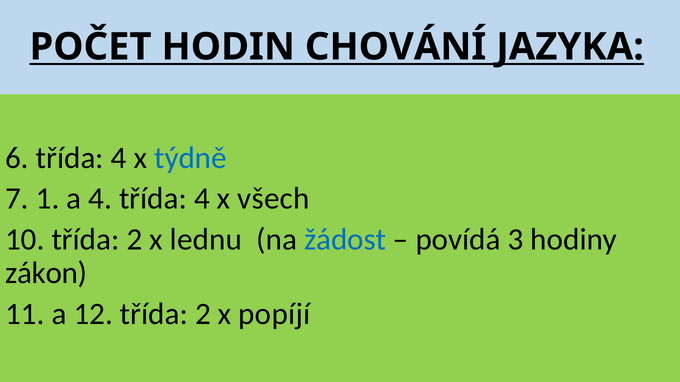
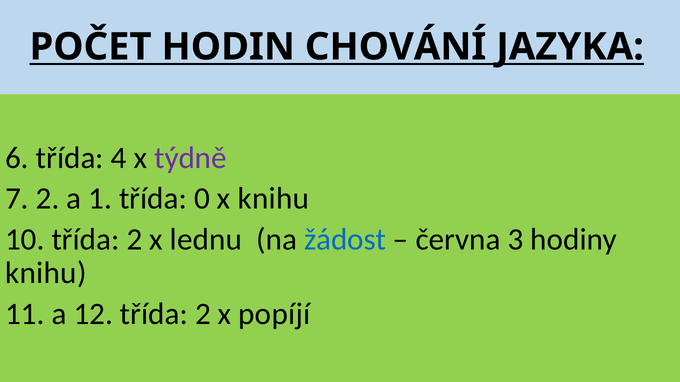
týdně colour: blue -> purple (190, 158)
7 1: 1 -> 2 (48, 199)
a 4: 4 -> 1 (100, 199)
4: 4 -> 0 (202, 199)
x všech: všech -> knihu (273, 199)
povídá: povídá -> června (458, 240)
zákon: zákon -> knihu (46, 273)
